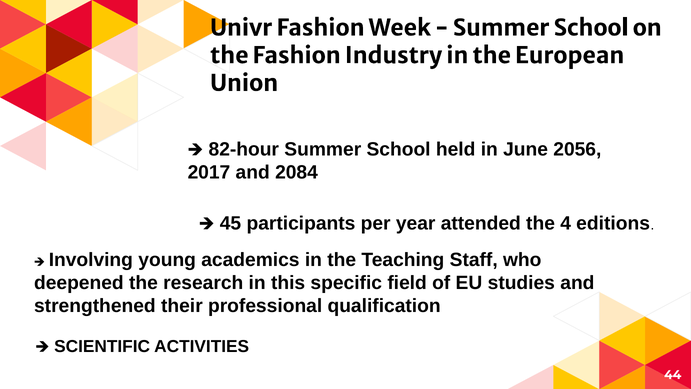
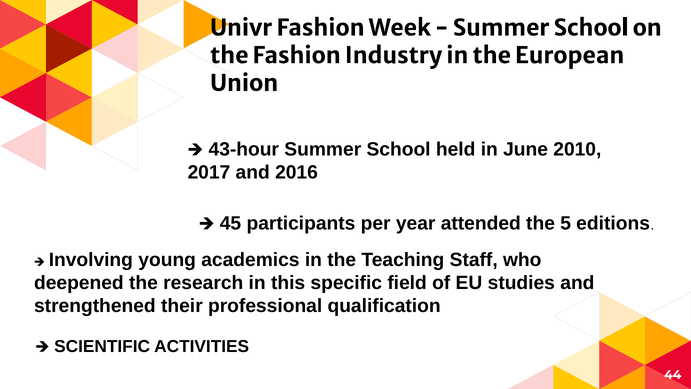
82-hour: 82-hour -> 43-hour (244, 149)
2056: 2056 -> 2010 (577, 149)
2084: 2084 -> 2016 (296, 172)
4: 4 -> 5 (566, 223)
